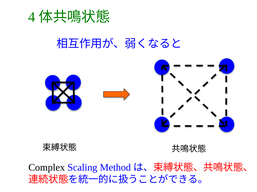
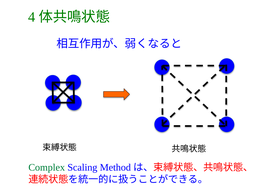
Complex colour: black -> green (47, 168)
